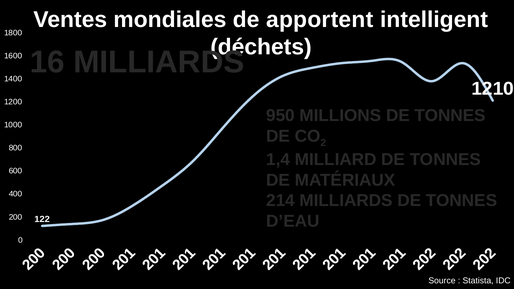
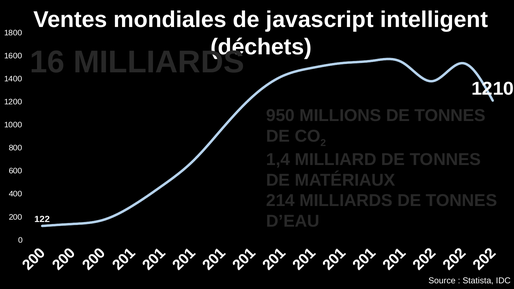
apportent: apportent -> javascript (320, 19)
